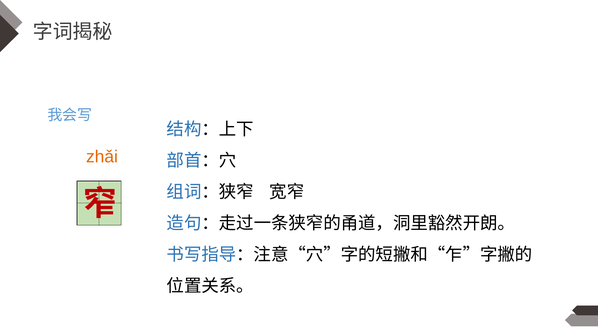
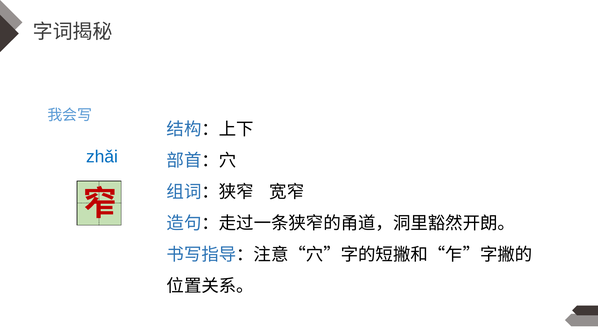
zhǎi colour: orange -> blue (102, 157)
